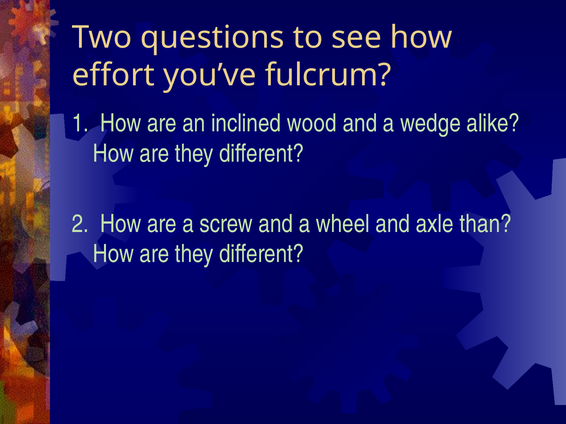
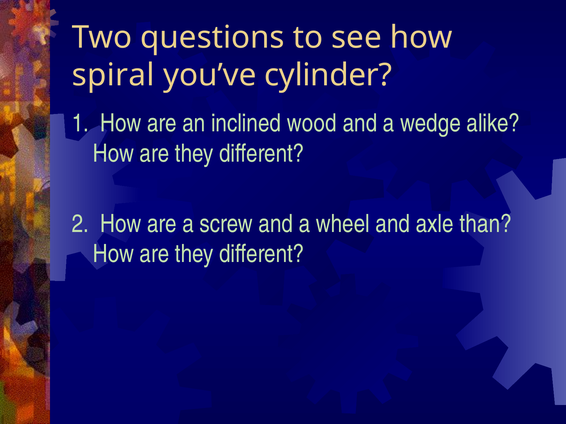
effort: effort -> spiral (113, 75)
fulcrum: fulcrum -> cylinder (328, 75)
